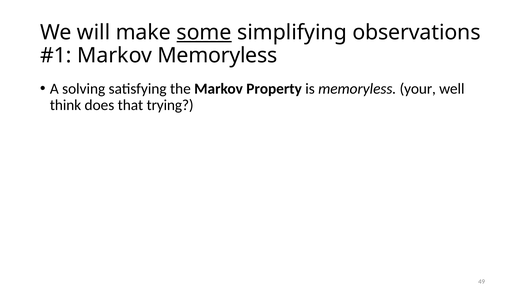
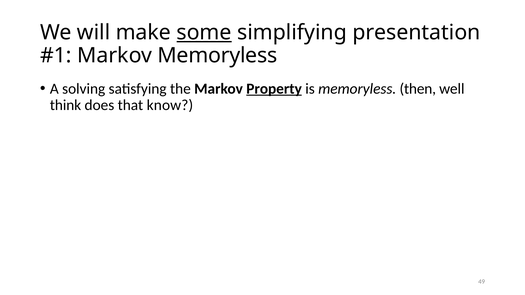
observations: observations -> presentation (416, 33)
Property underline: none -> present (274, 89)
your: your -> then (418, 89)
trying: trying -> know (170, 105)
